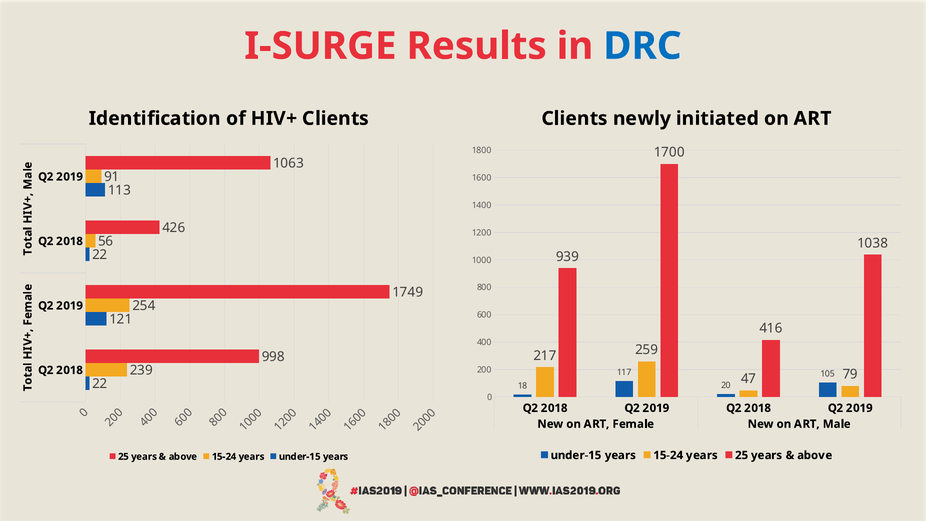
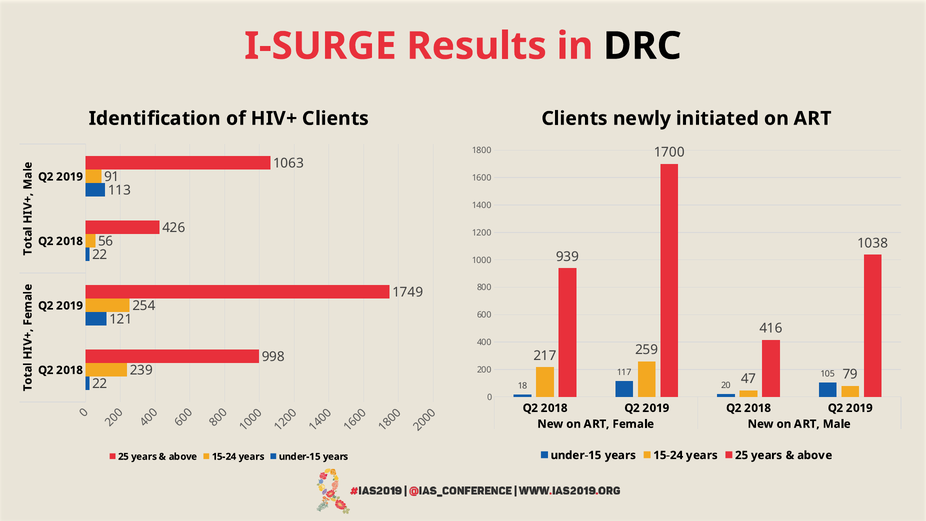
DRC colour: blue -> black (642, 46)
